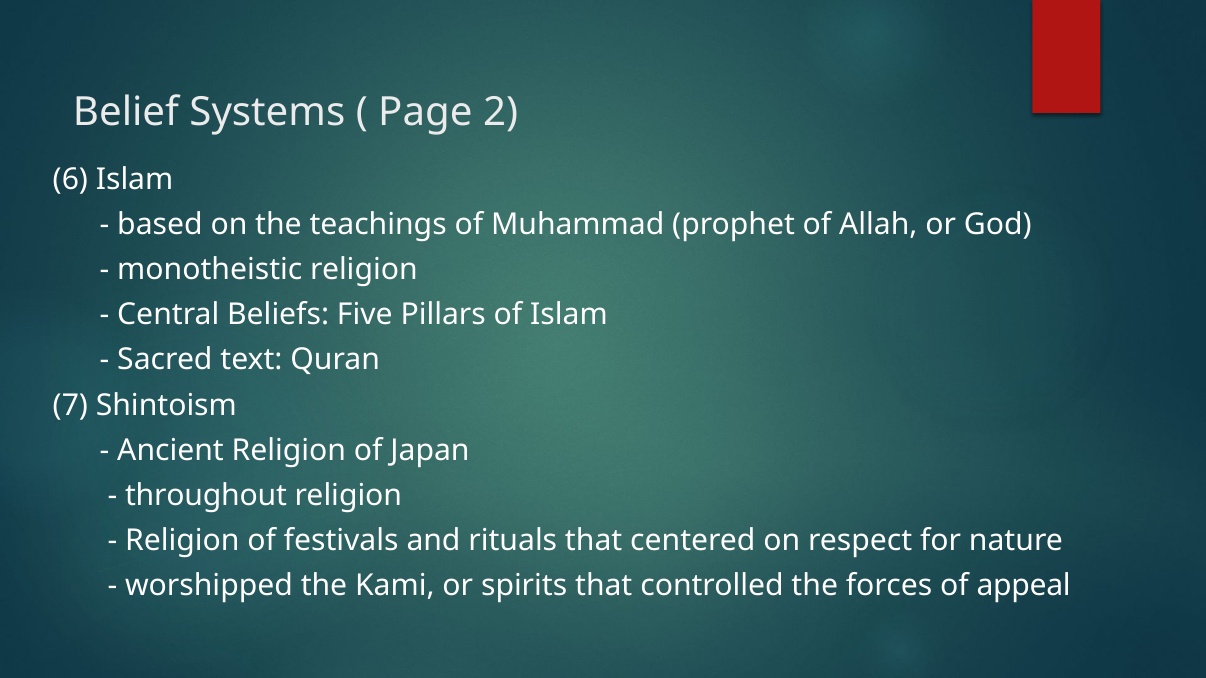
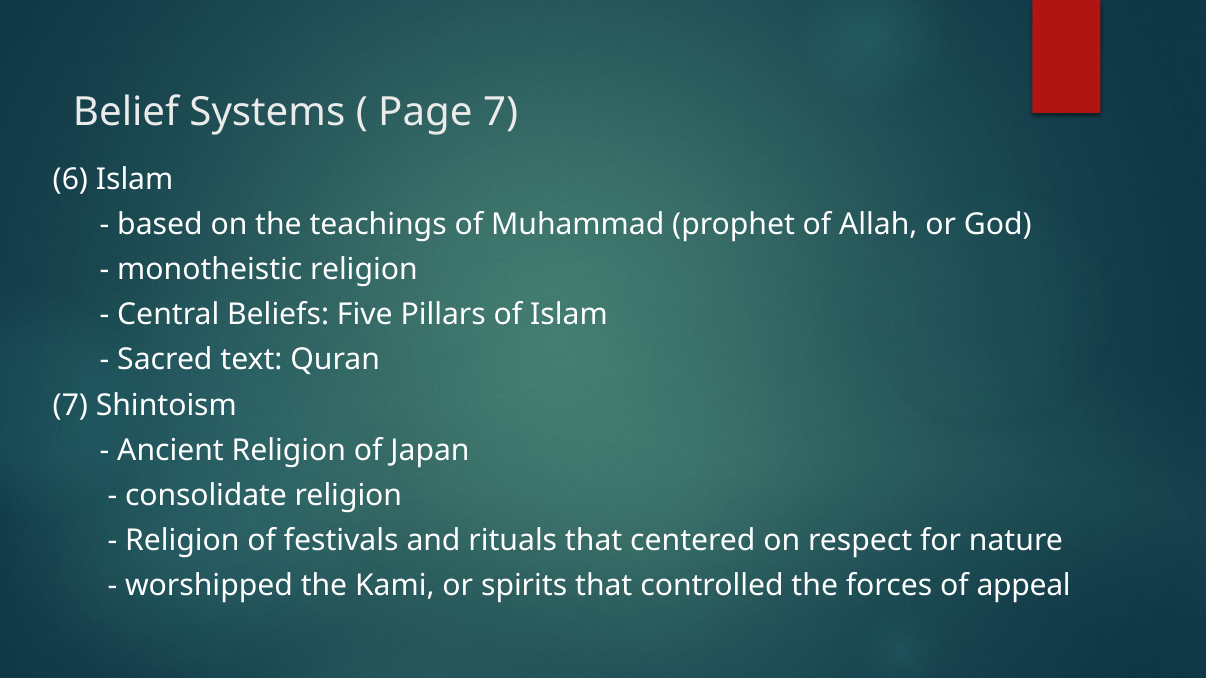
Page 2: 2 -> 7 (501, 112)
throughout: throughout -> consolidate (206, 496)
